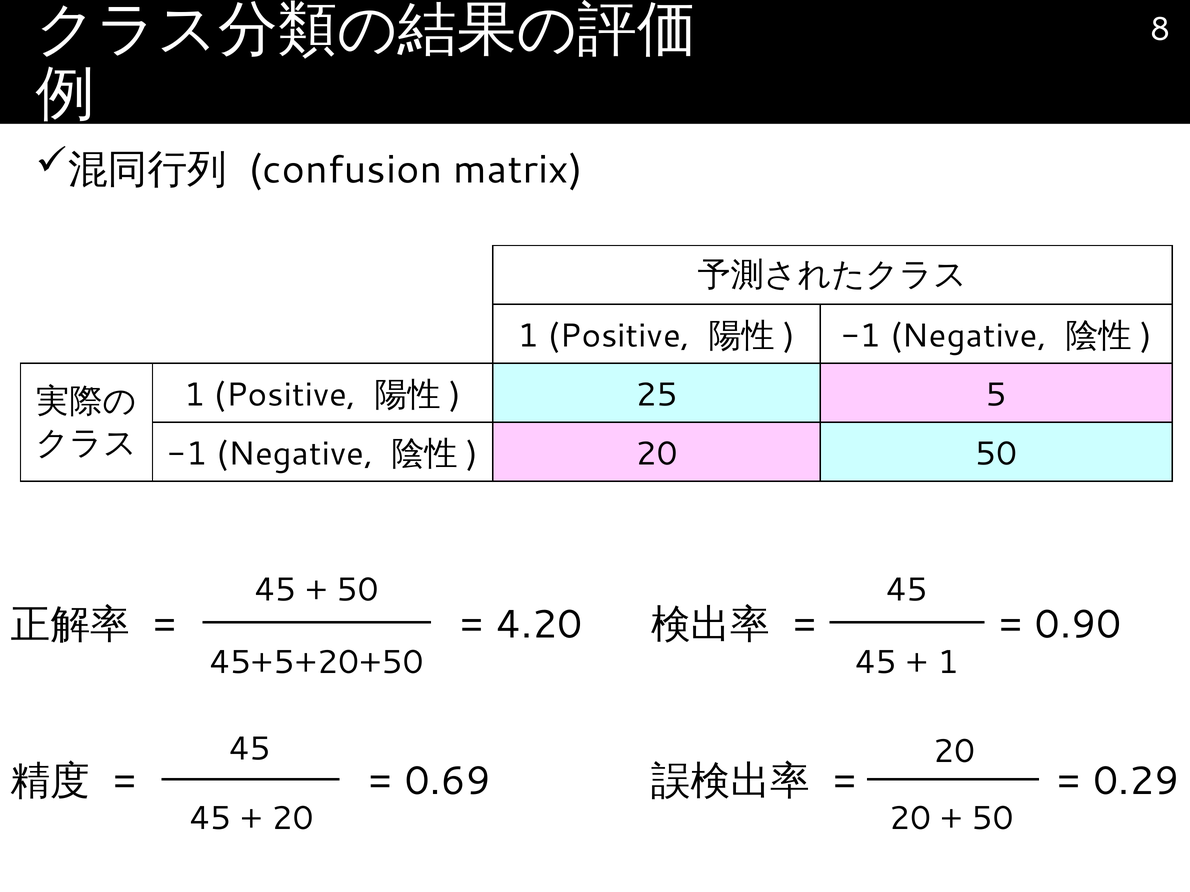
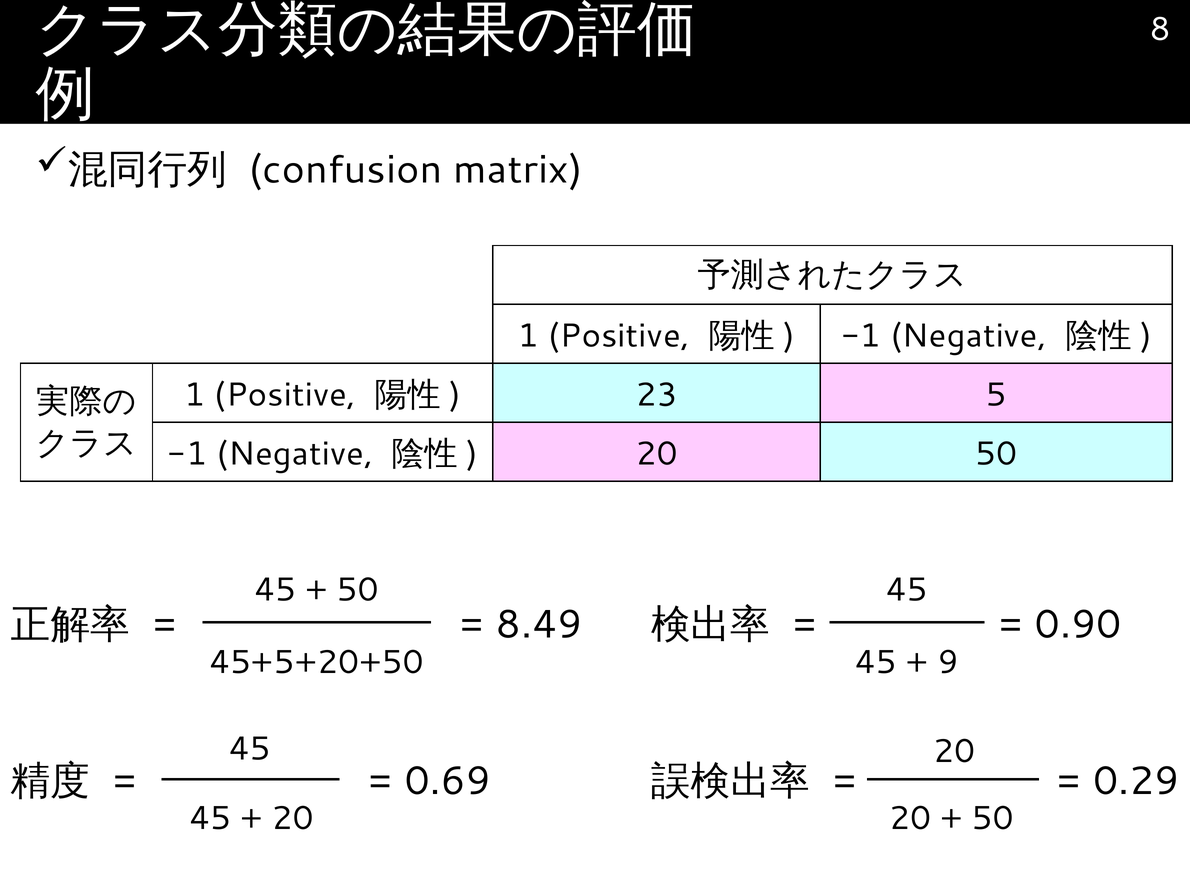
25: 25 -> 23 (657, 395)
4.20: 4.20 -> 8.49 (539, 625)
1: 1 -> 9 (948, 663)
